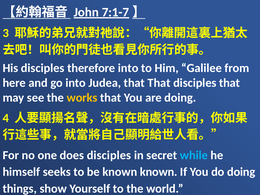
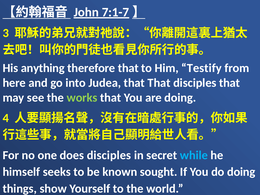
His disciples: disciples -> anything (43, 68)
therefore into: into -> that (128, 68)
Galilee: Galilee -> Testify (201, 68)
works colour: yellow -> light green (82, 98)
known known: known -> sought (159, 172)
